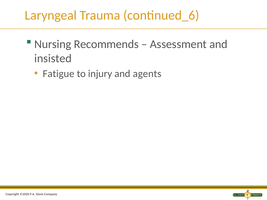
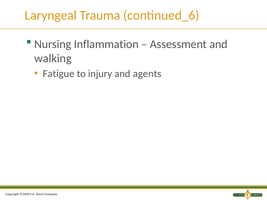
Recommends: Recommends -> Inflammation (106, 44)
insisted: insisted -> walking (53, 58)
